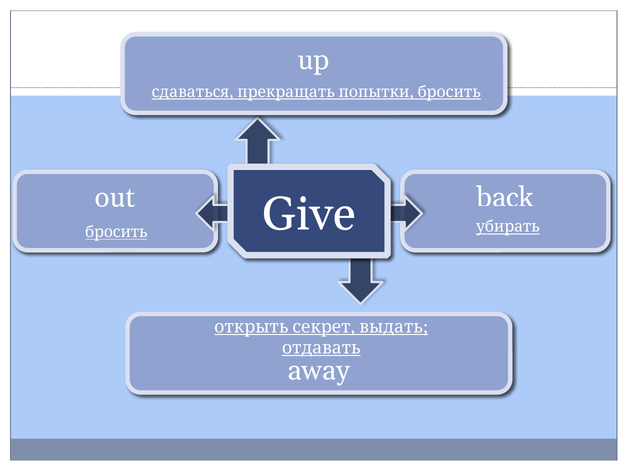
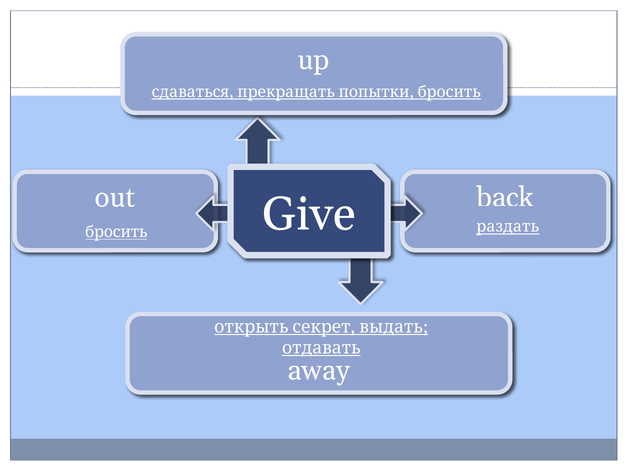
убирать: убирать -> раздать (508, 227)
